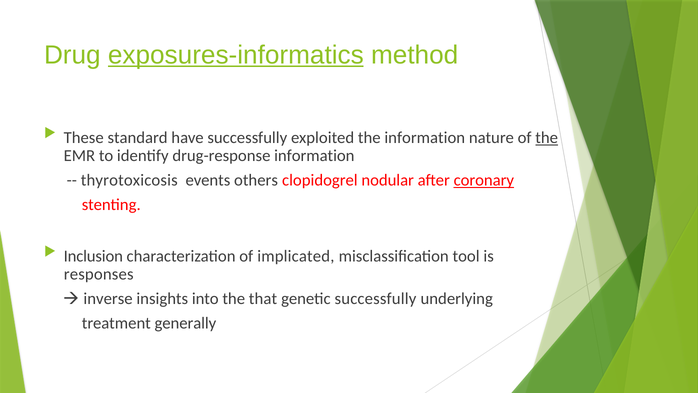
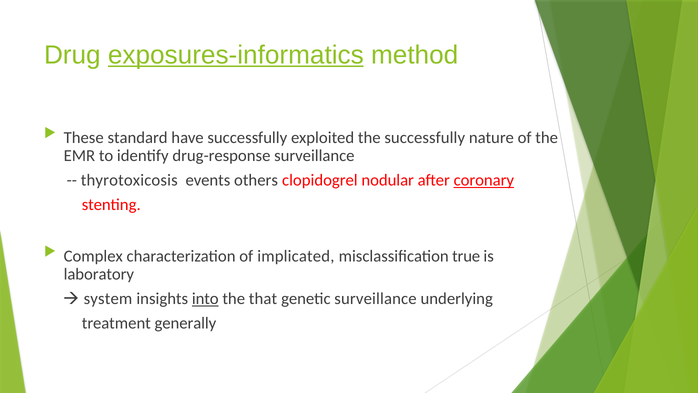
the information: information -> successfully (425, 138)
the underline: present -> none (547, 138)
drug-response information: information -> surveillance (314, 156)
Inclusion: Inclusion -> Complex (93, 256)
tool: tool -> true (466, 256)
responses: responses -> laboratory (99, 274)
inverse: inverse -> system (108, 299)
into underline: none -> present (205, 299)
genetic successfully: successfully -> surveillance (375, 299)
